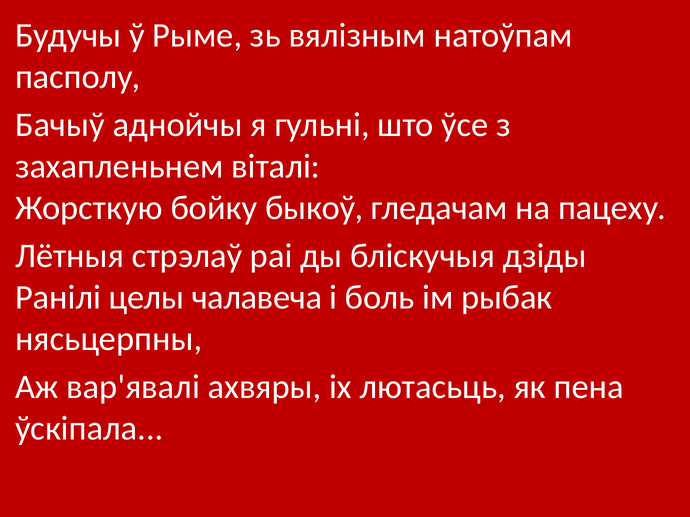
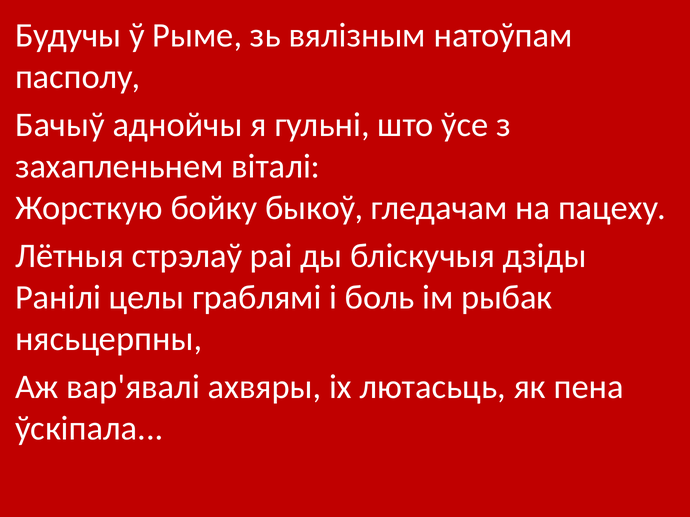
чалавеча: чалавеча -> граблямі (257, 298)
